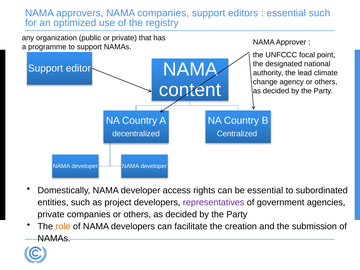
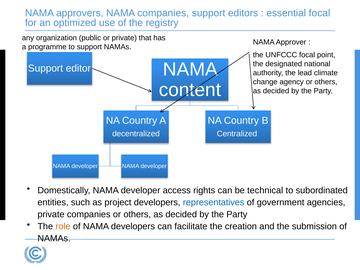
essential such: such -> focal (319, 13)
be essential: essential -> technical (265, 190)
representatives colour: purple -> blue (214, 202)
